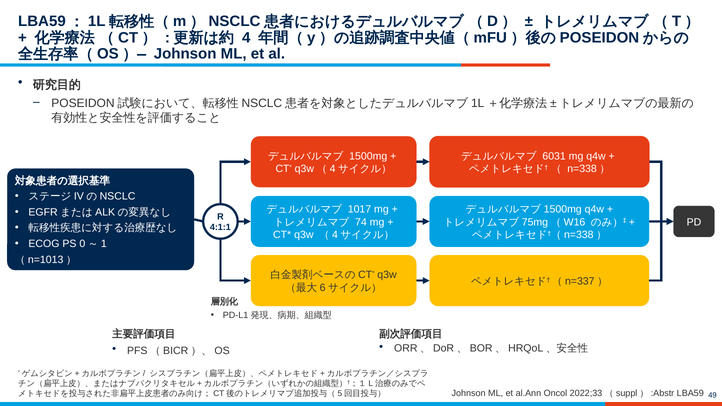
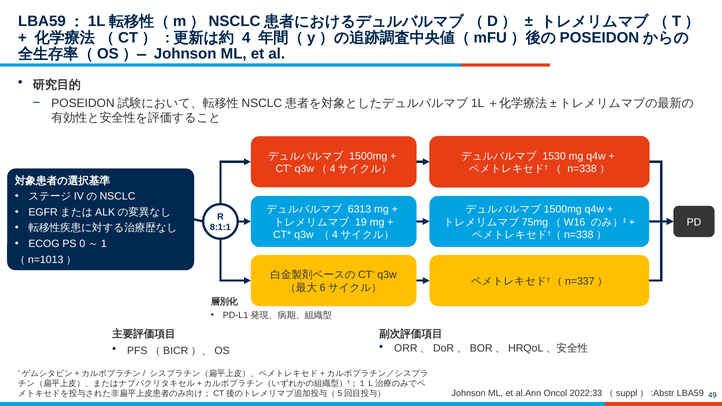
6031: 6031 -> 1530 (554, 156)
1017: 1017 -> 6313 (359, 210)
74: 74 -> 19 (361, 222)
4:1:1: 4:1:1 -> 8:1:1 (220, 228)
